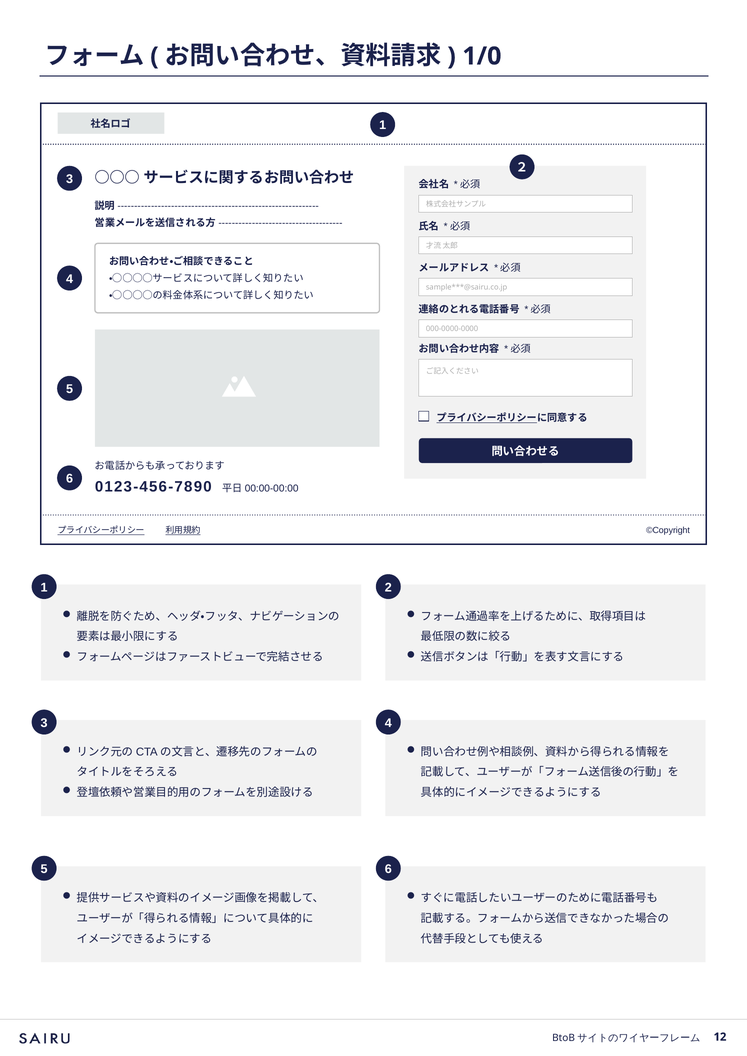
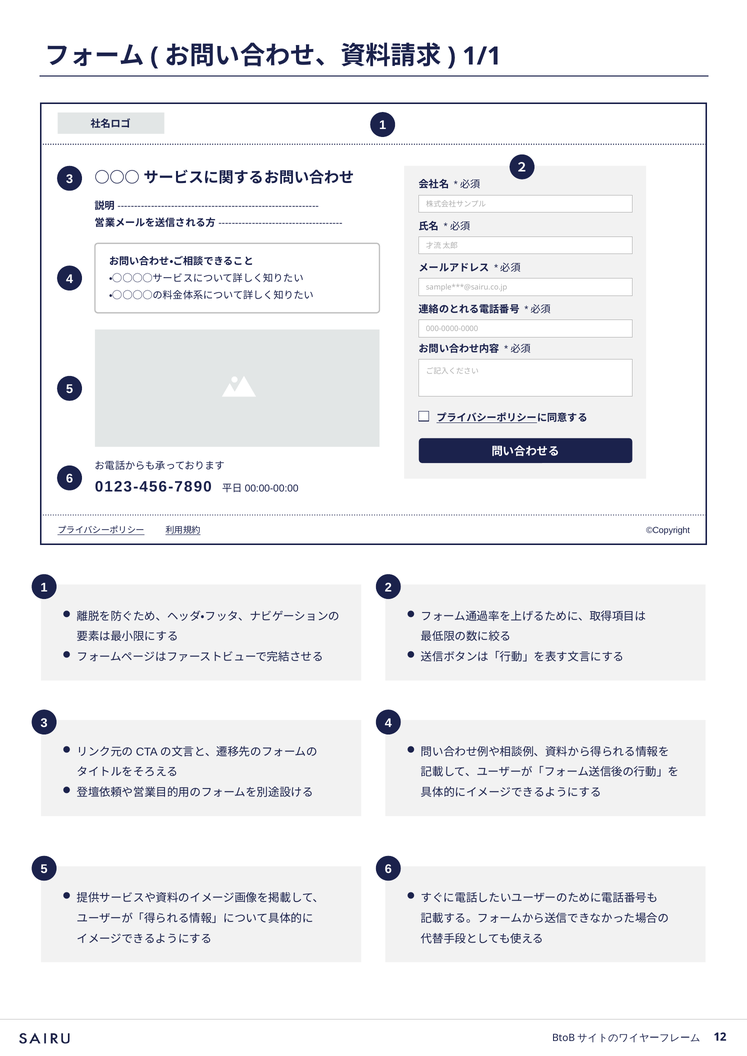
1/0: 1/0 -> 1/1 (482, 56)
